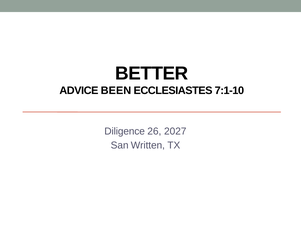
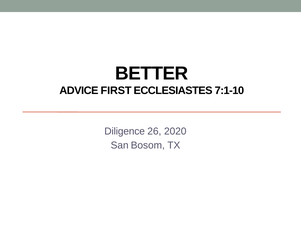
BEEN: BEEN -> FIRST (116, 91)
2027: 2027 -> 2020 (175, 131)
Written: Written -> Bosom (148, 145)
